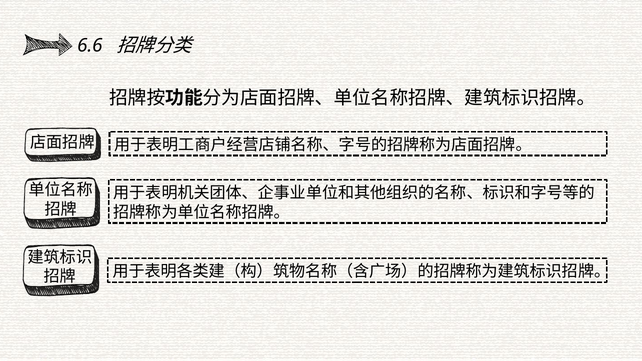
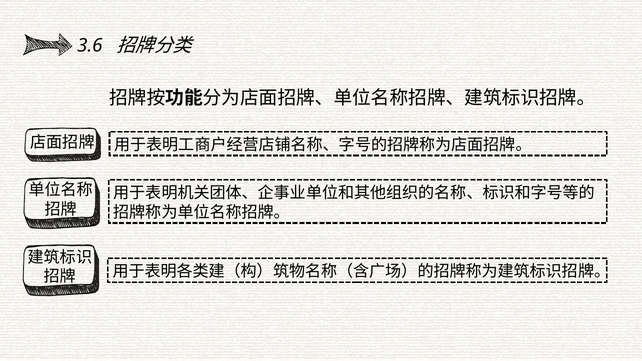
6.6: 6.6 -> 3.6 (90, 46)
